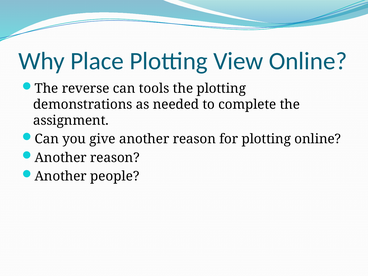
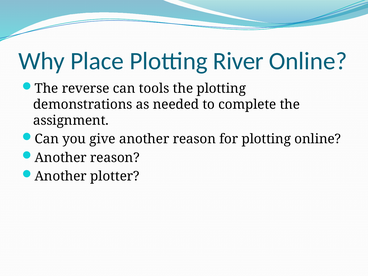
View: View -> River (238, 61)
people: people -> plotter (115, 176)
